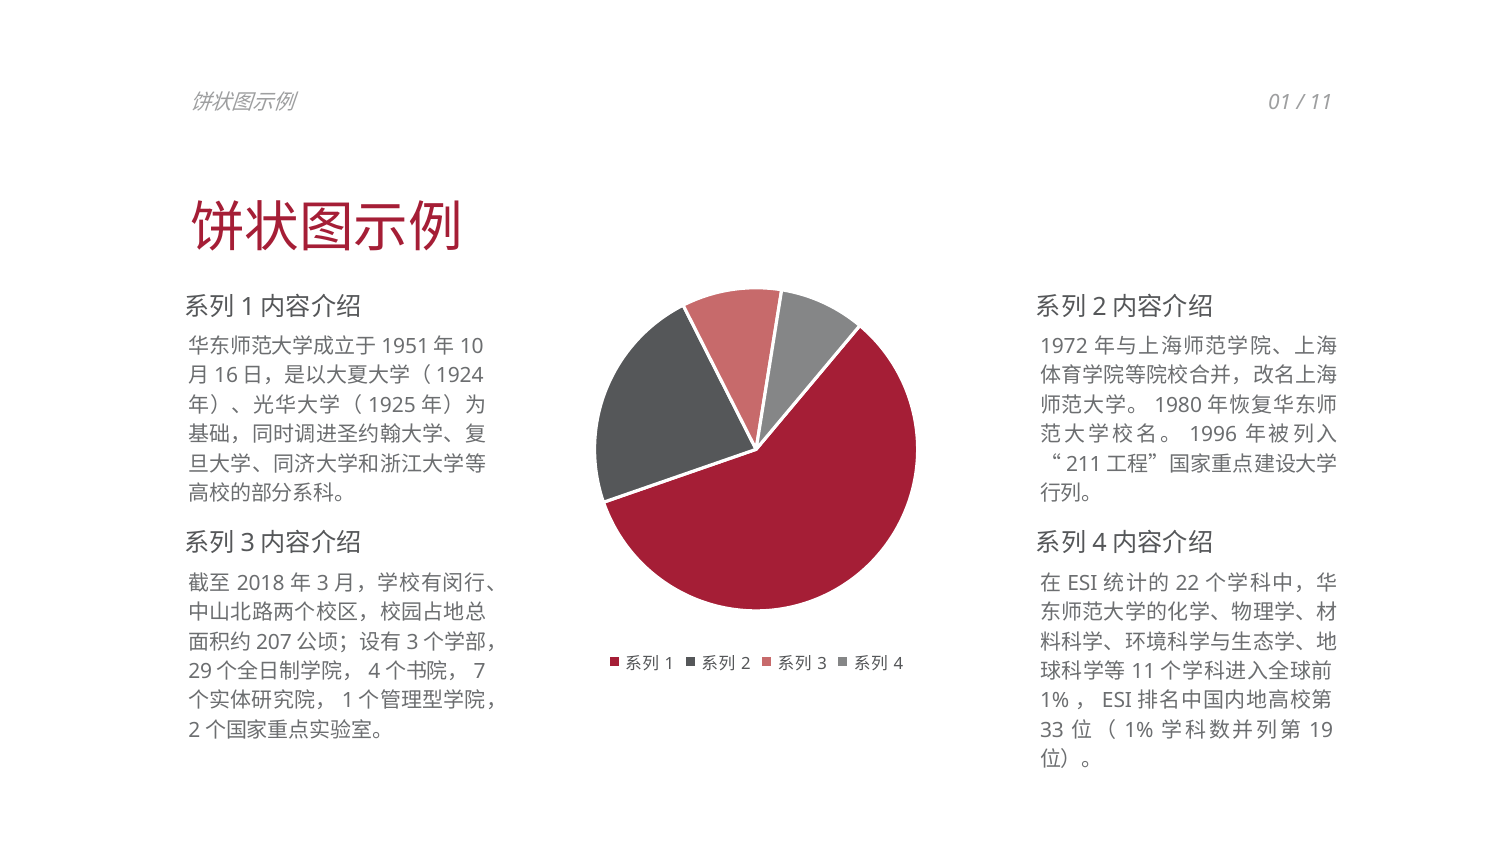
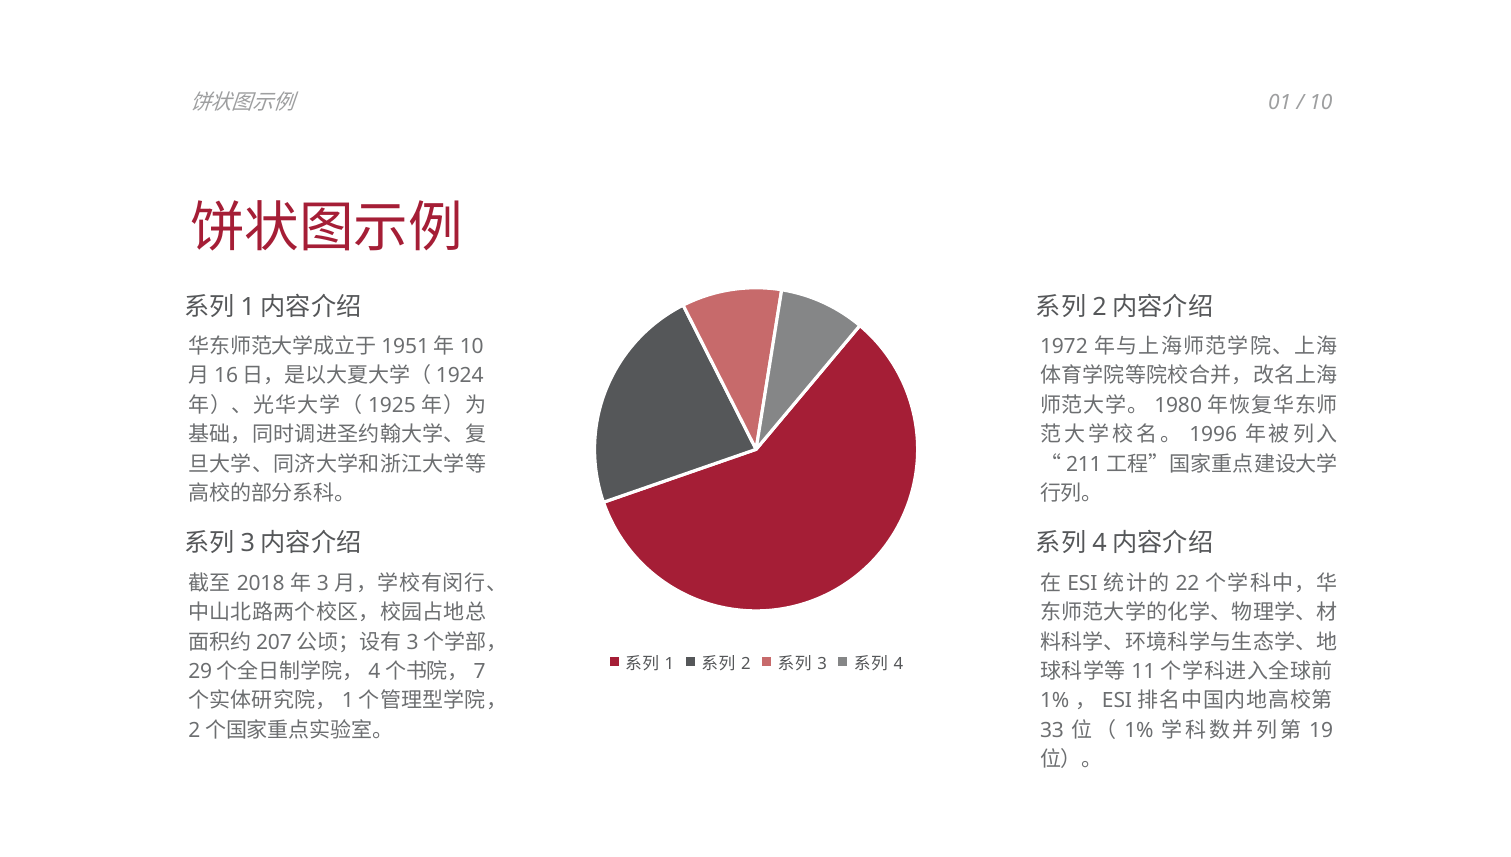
11: 11 -> 10 (1321, 102)
